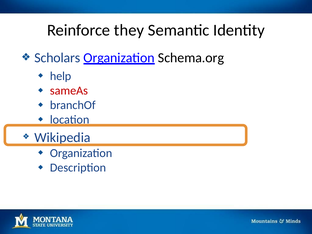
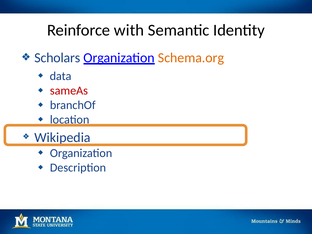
they: they -> with (129, 30)
Schema.org colour: black -> orange (191, 58)
help: help -> data (61, 76)
